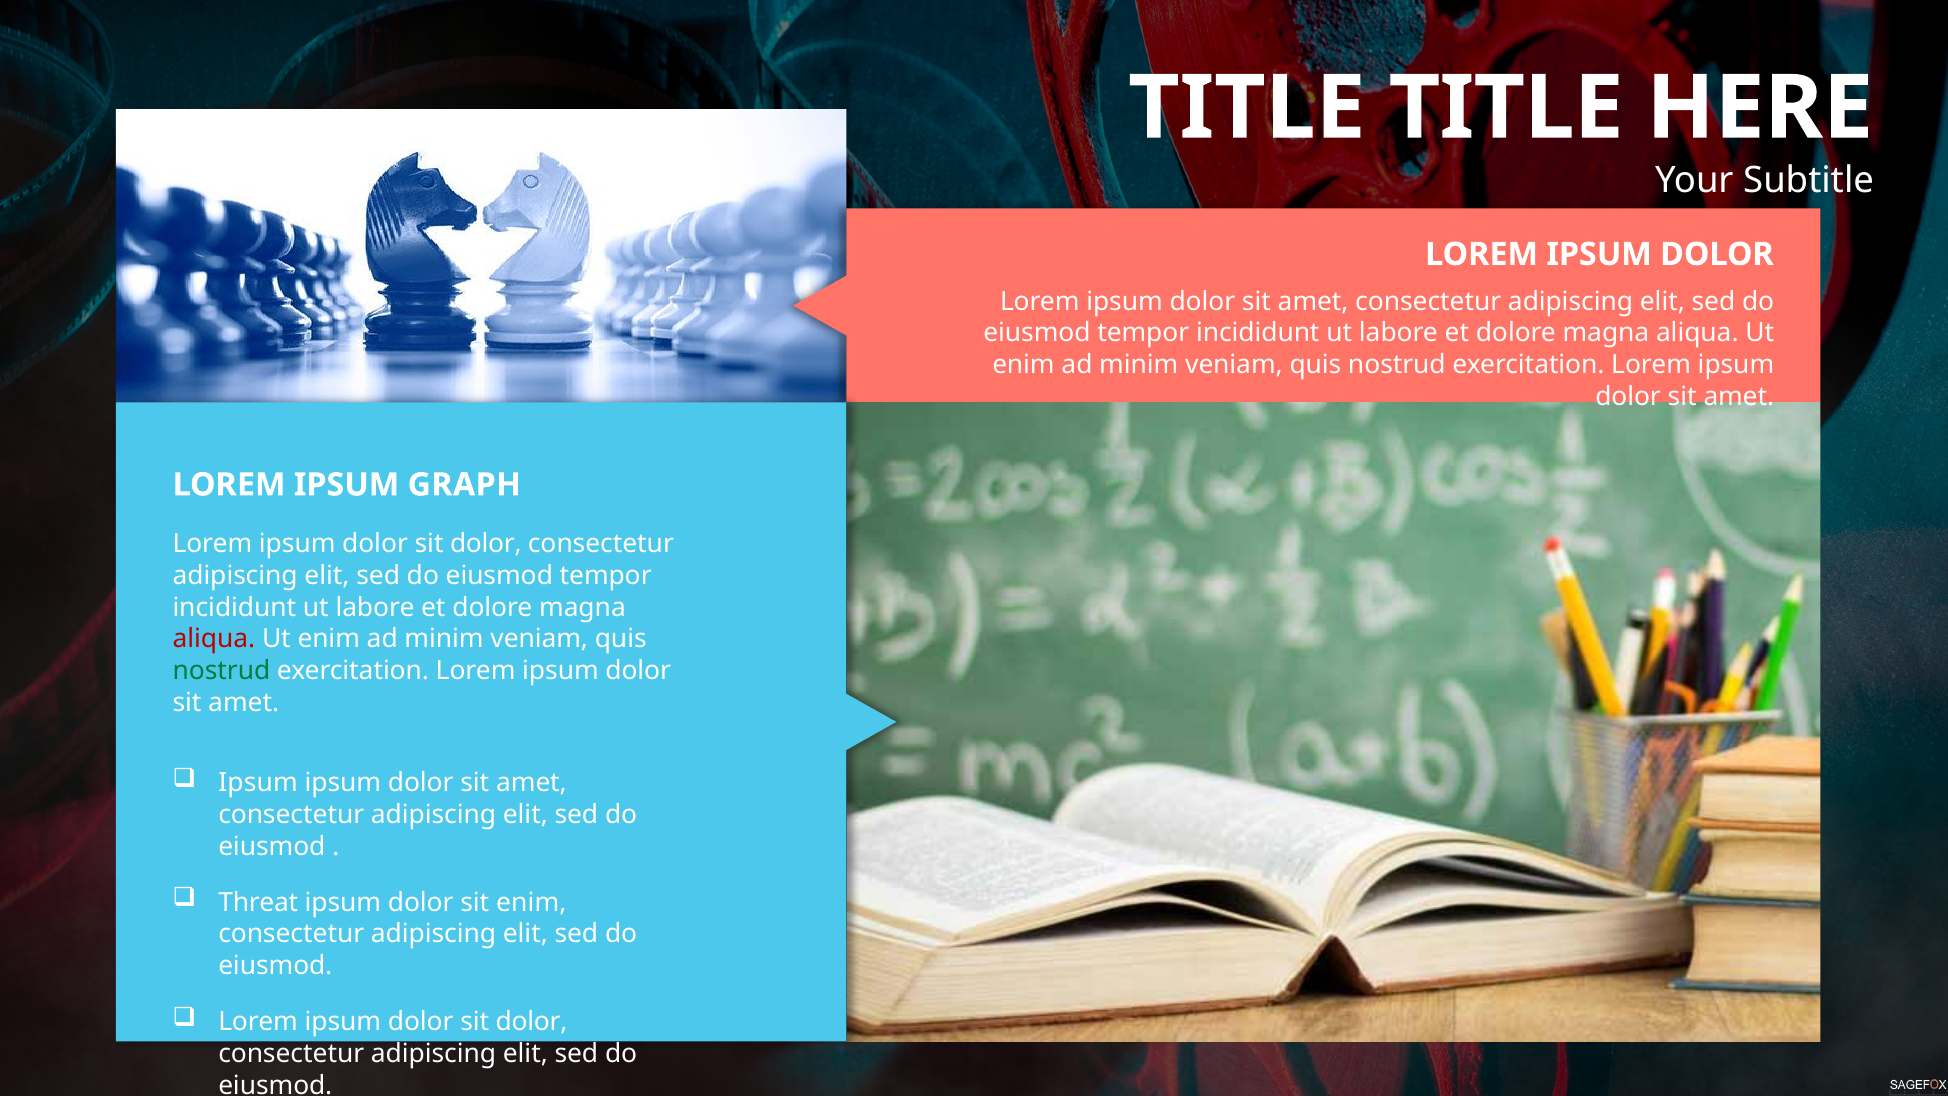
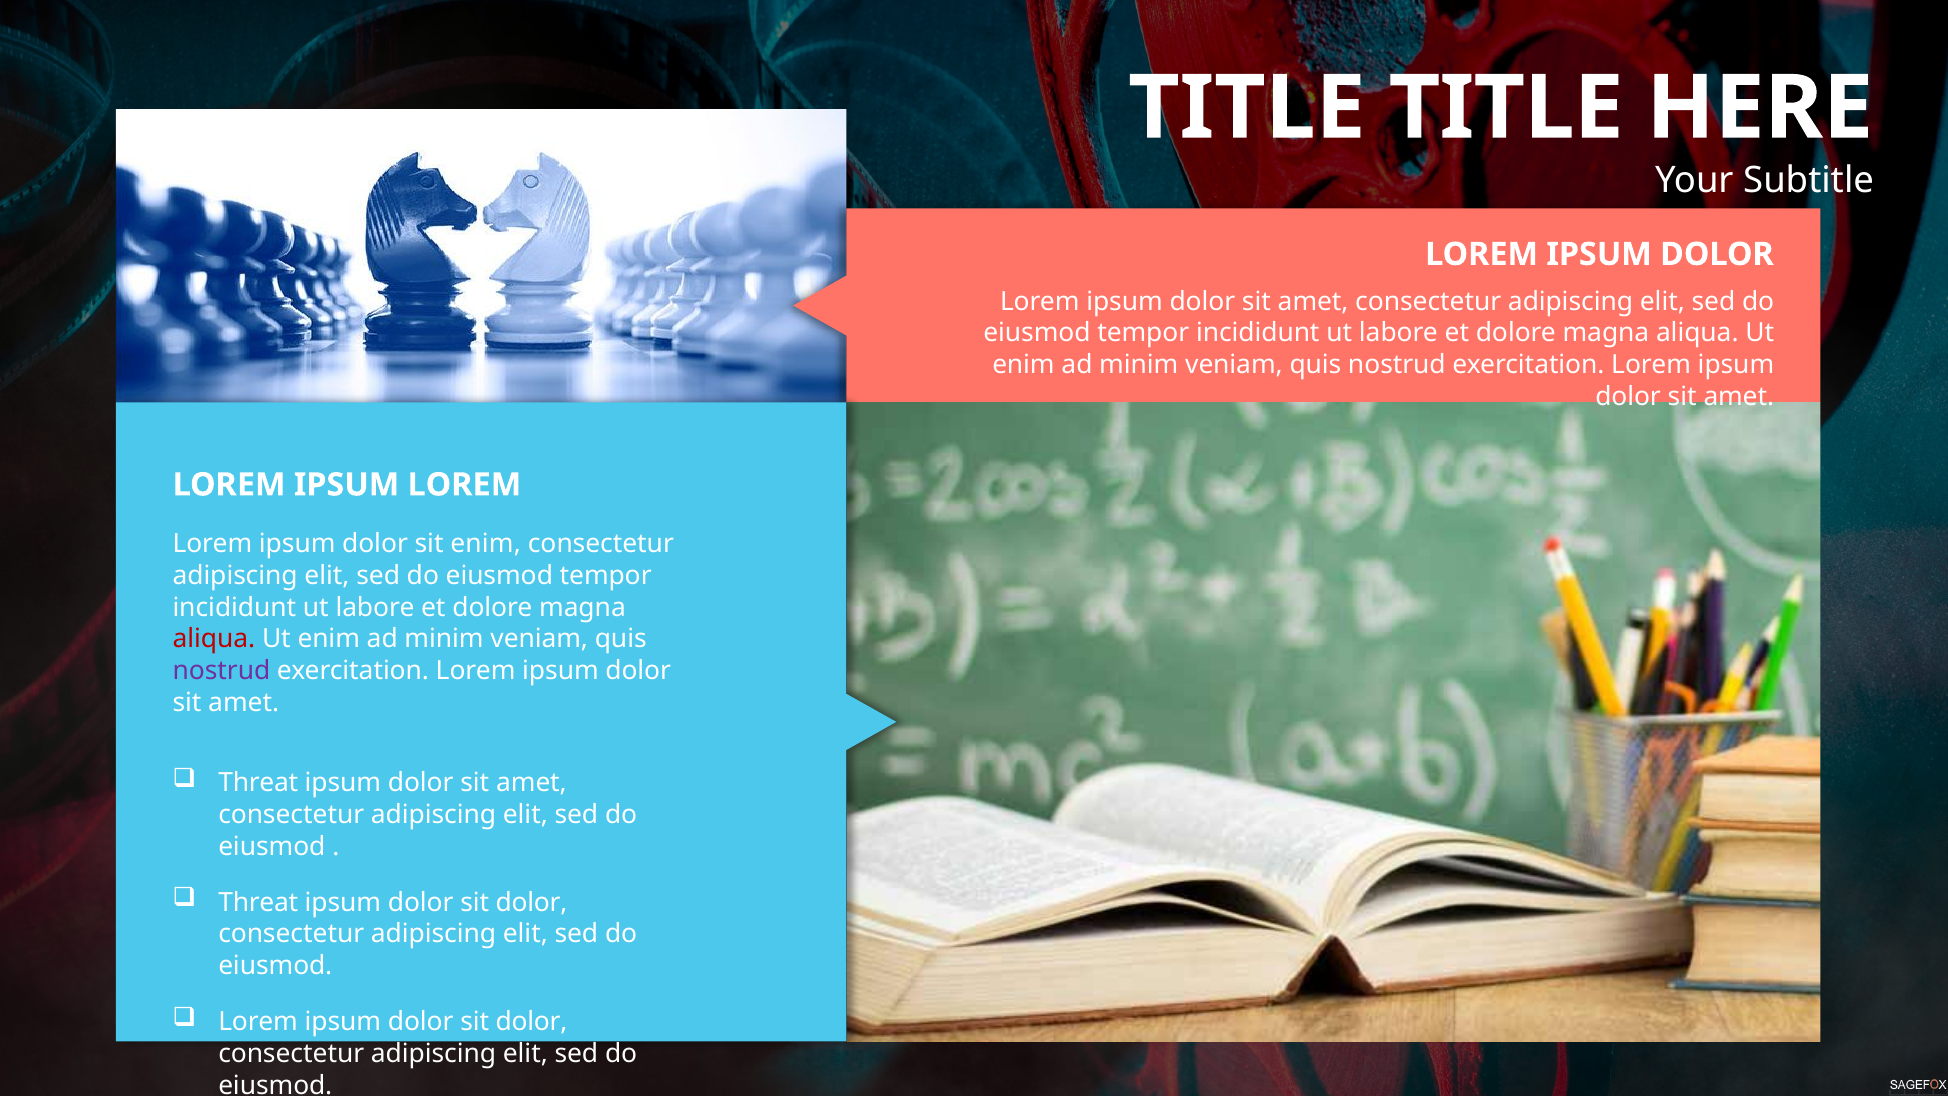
IPSUM GRAPH: GRAPH -> LOREM (464, 485)
dolor: dolor -> enim (486, 544)
nostrud colour: green -> purple (221, 671)
Ipsum: Ipsum -> Threat (258, 783)
enim: enim -> dolor (532, 902)
